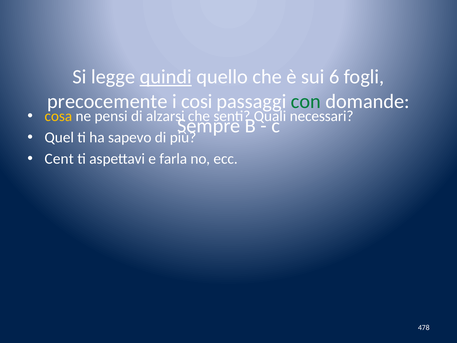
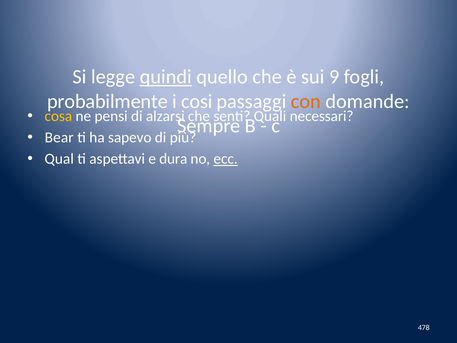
6: 6 -> 9 (334, 77)
precocemente: precocemente -> probabilmente (107, 101)
con colour: green -> orange (306, 101)
Quel: Quel -> Bear (59, 137)
Cent: Cent -> Qual (59, 159)
farla: farla -> dura (173, 159)
ecc underline: none -> present (226, 159)
